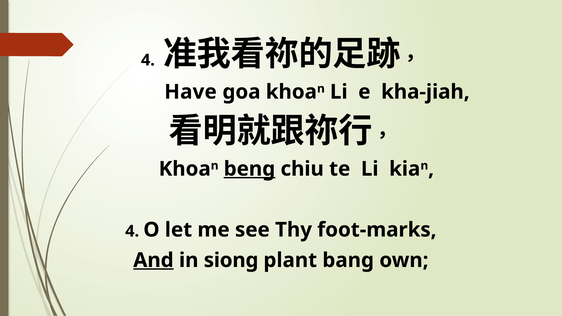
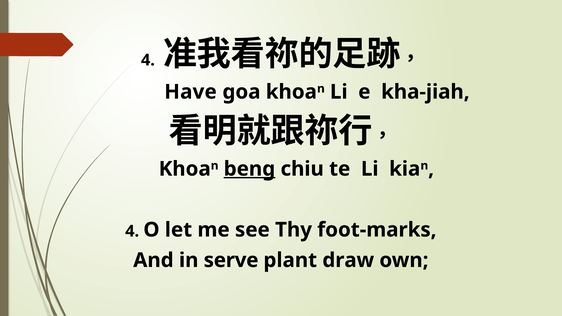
And underline: present -> none (153, 260)
siong: siong -> serve (231, 260)
bang: bang -> draw (348, 260)
